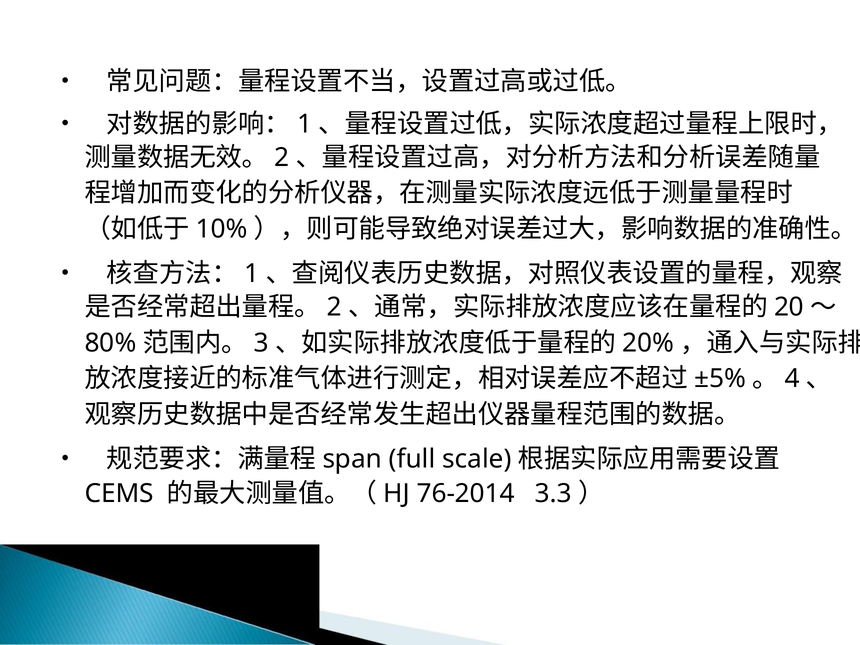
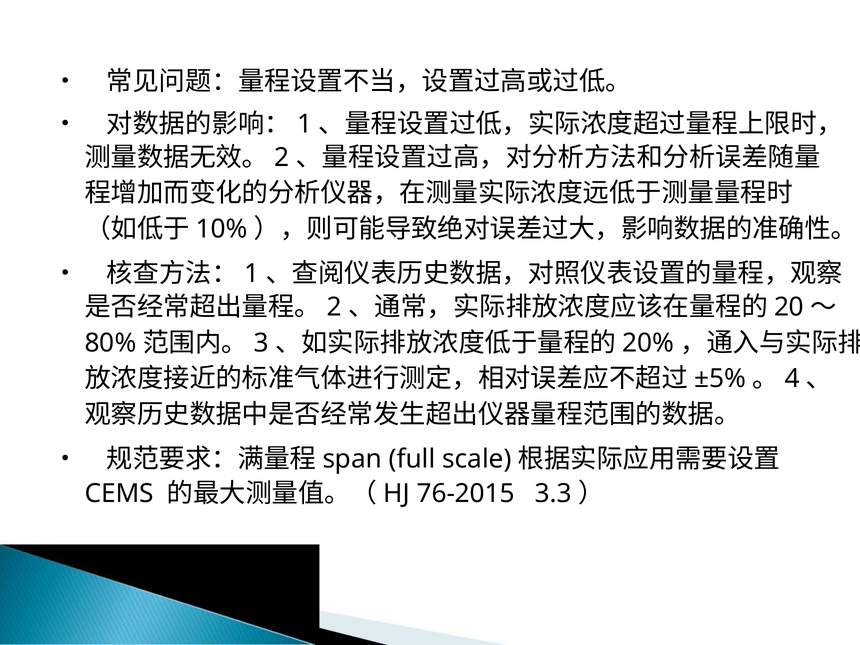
76-2014: 76-2014 -> 76-2015 (466, 494)
